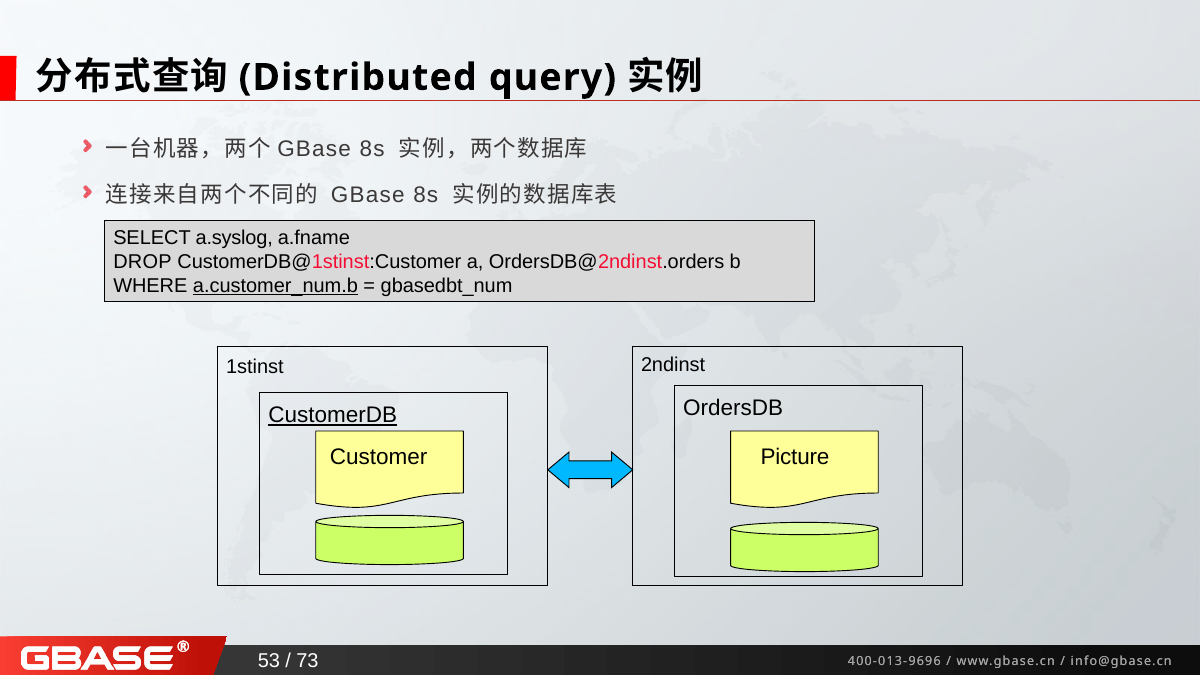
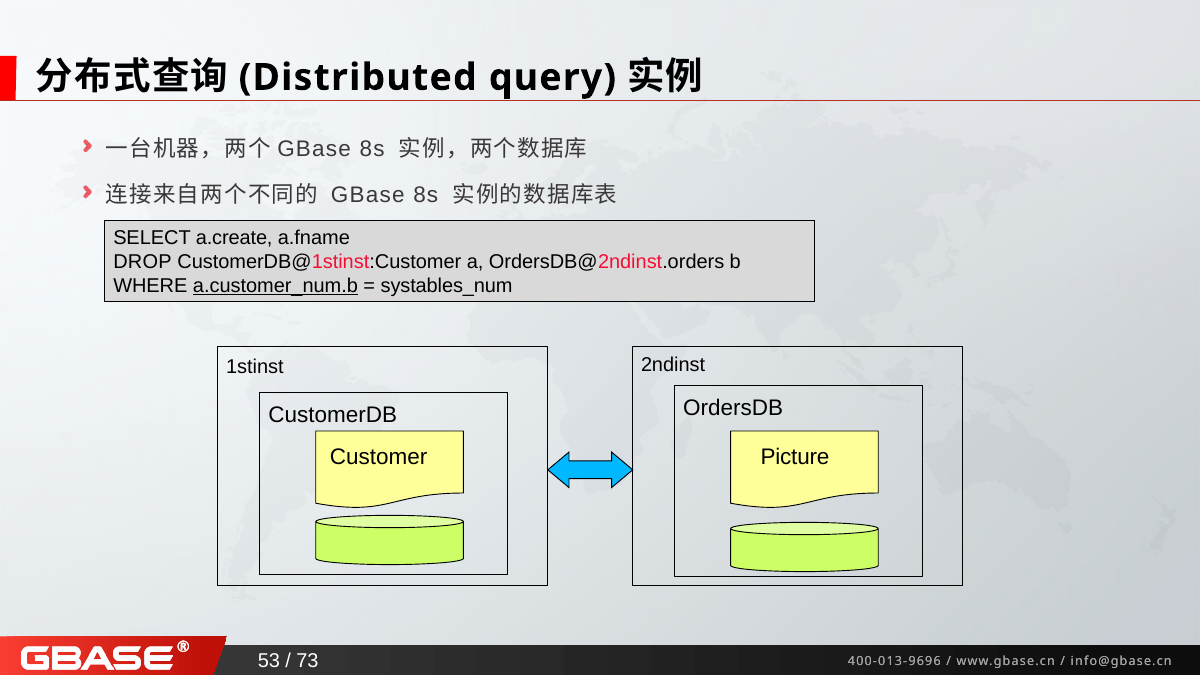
a.syslog: a.syslog -> a.create (234, 238)
gbasedbt_num: gbasedbt_num -> systables_num (447, 286)
CustomerDB underline: present -> none (333, 415)
